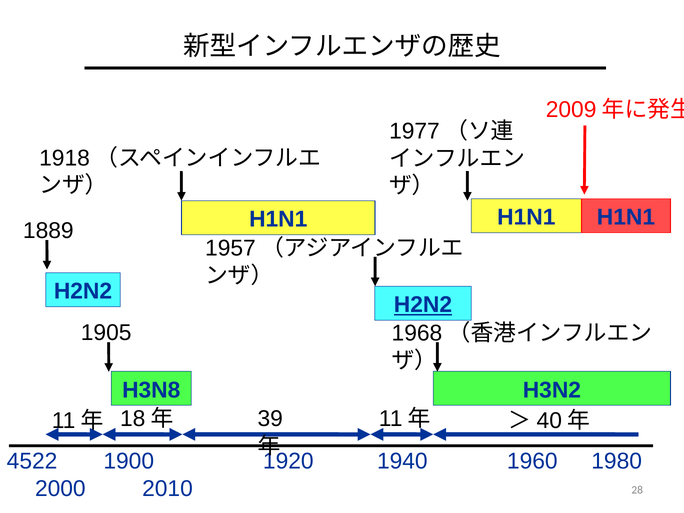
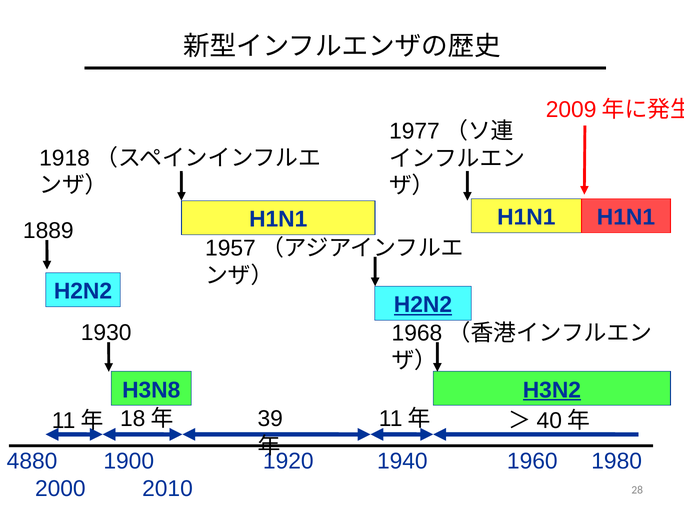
1905: 1905 -> 1930 (106, 333)
H3N2 underline: none -> present (552, 390)
4522: 4522 -> 4880 (32, 461)
